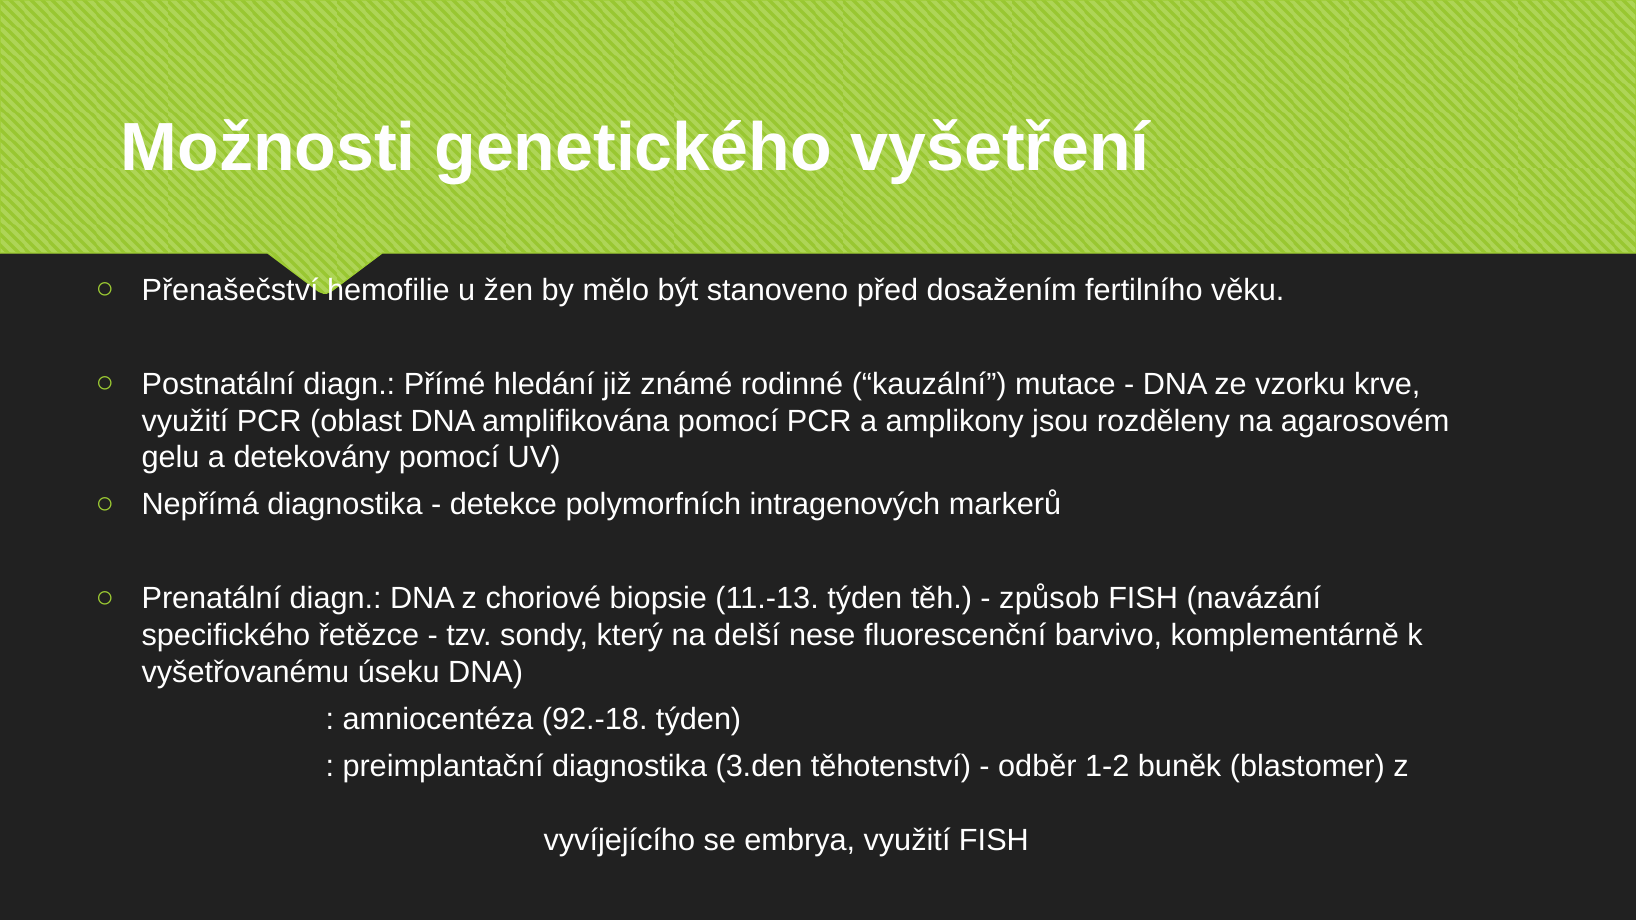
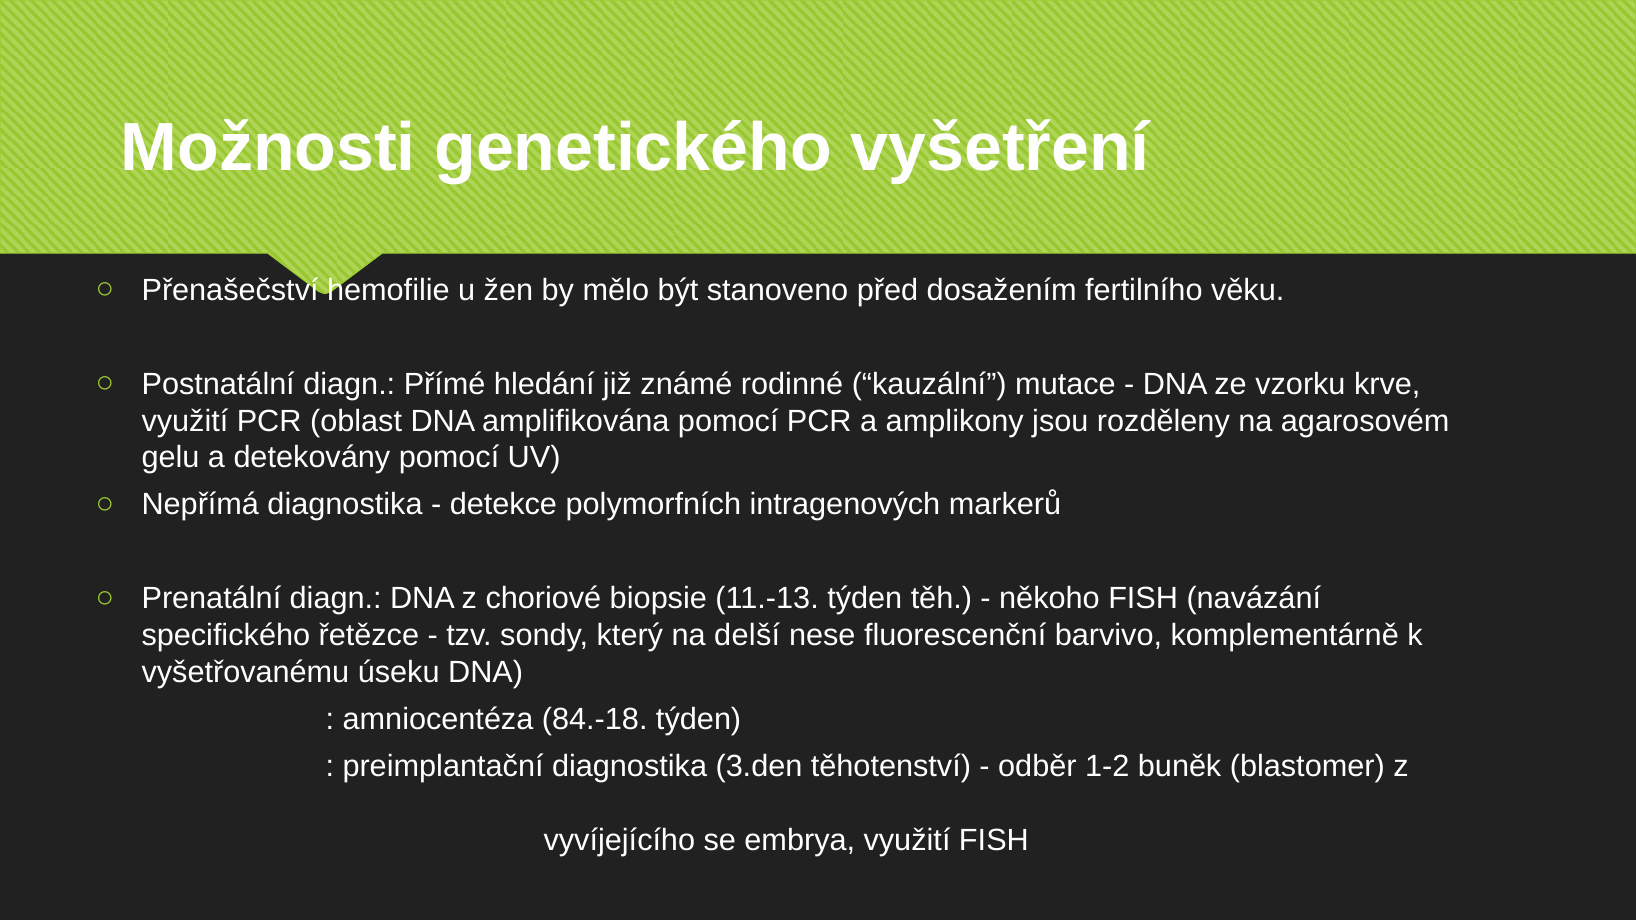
způsob: způsob -> někoho (1049, 599)
92.-18: 92.-18 -> 84.-18 (595, 720)
